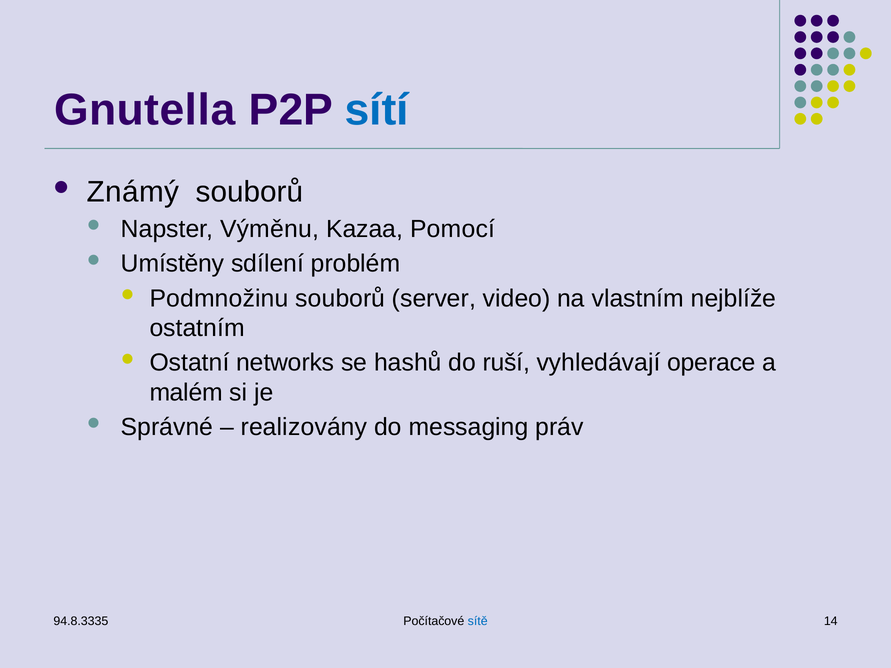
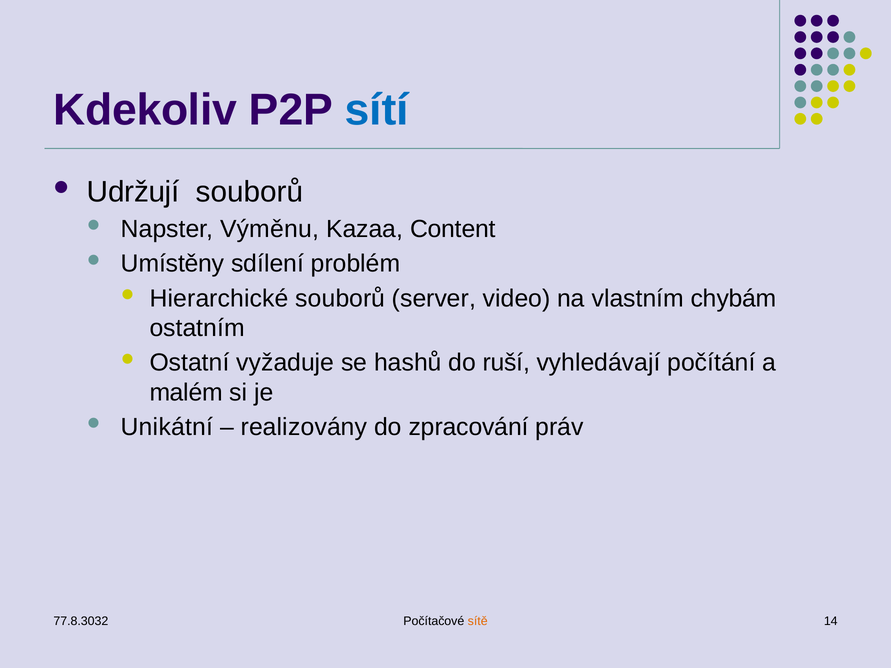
Gnutella: Gnutella -> Kdekoliv (145, 110)
Známý: Známý -> Udržují (133, 192)
Pomocí: Pomocí -> Content (453, 229)
Podmnožinu: Podmnožinu -> Hierarchické (219, 298)
nejblíže: nejblíže -> chybám (734, 298)
networks: networks -> vyžaduje (285, 363)
operace: operace -> počítání (711, 363)
Správné: Správné -> Unikátní (167, 427)
messaging: messaging -> zpracování (469, 427)
94.8.3335: 94.8.3335 -> 77.8.3032 (81, 622)
sítě colour: blue -> orange (478, 622)
